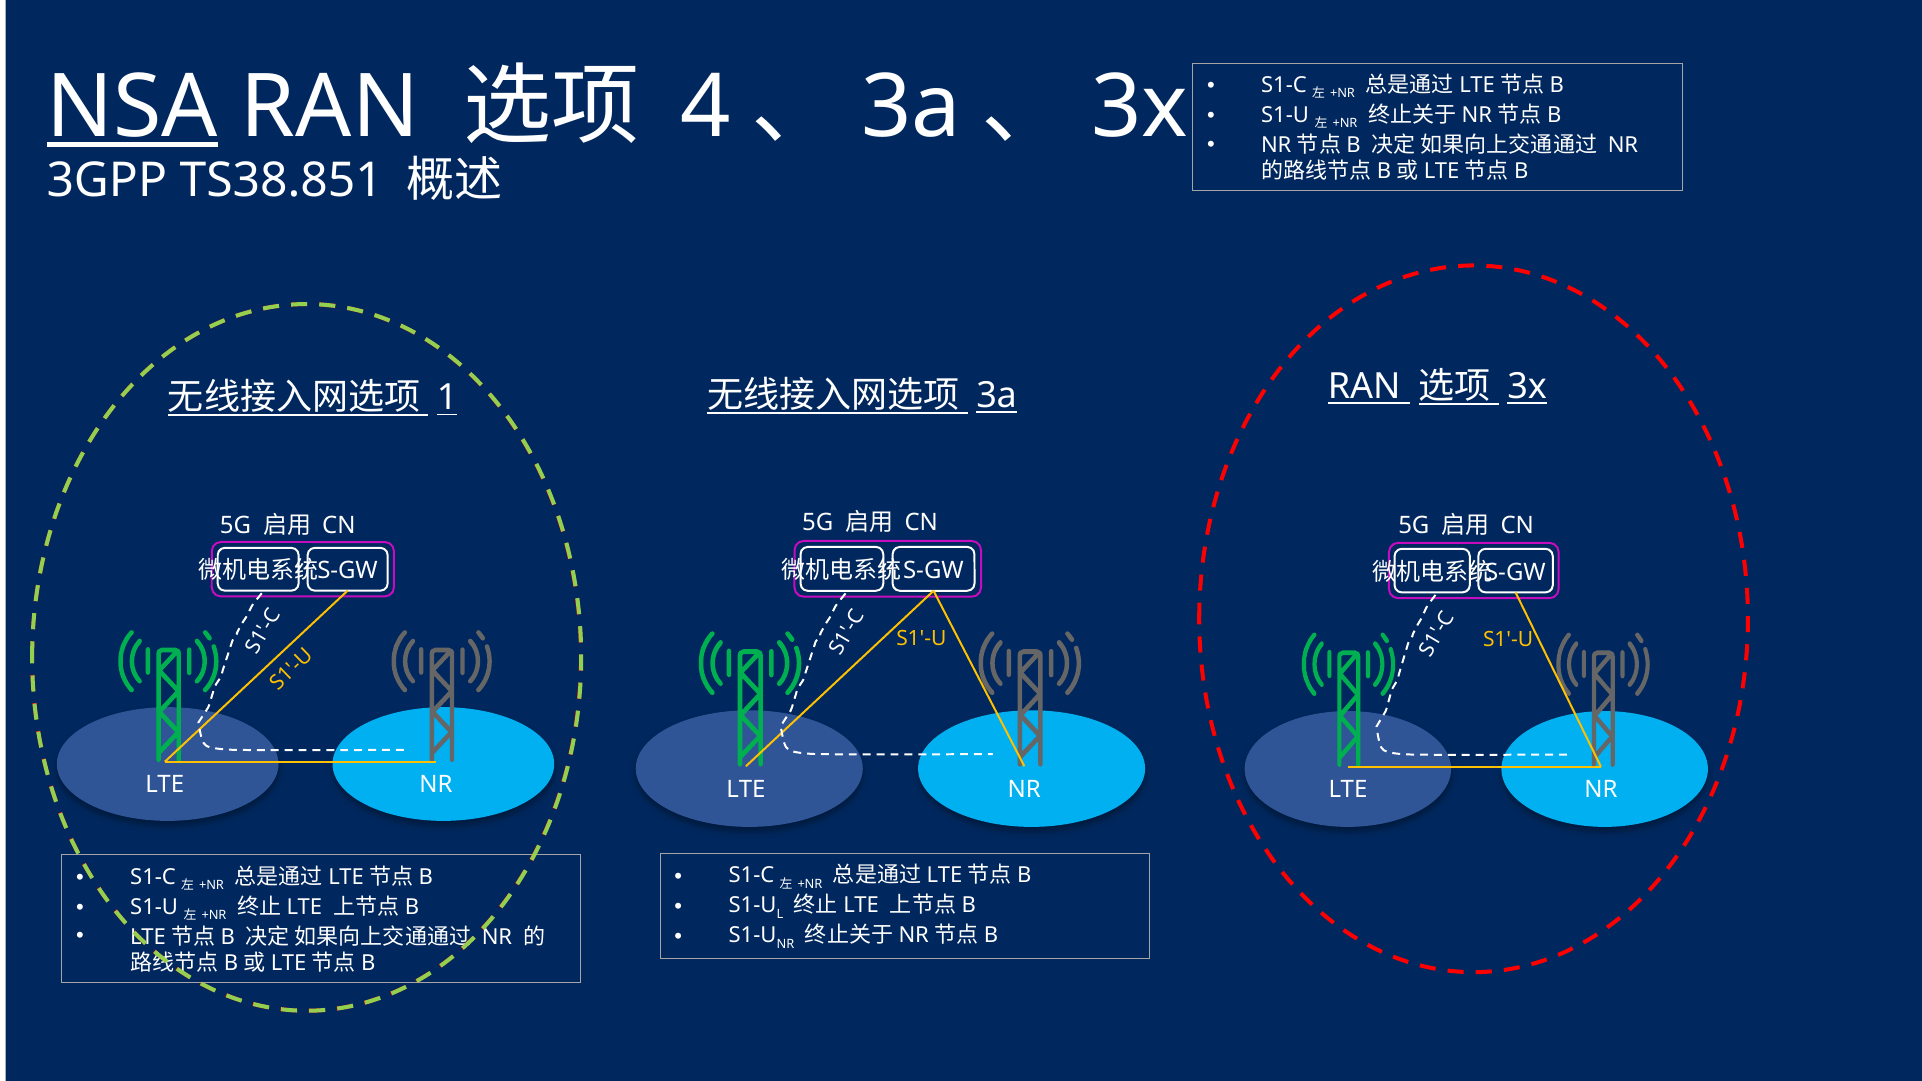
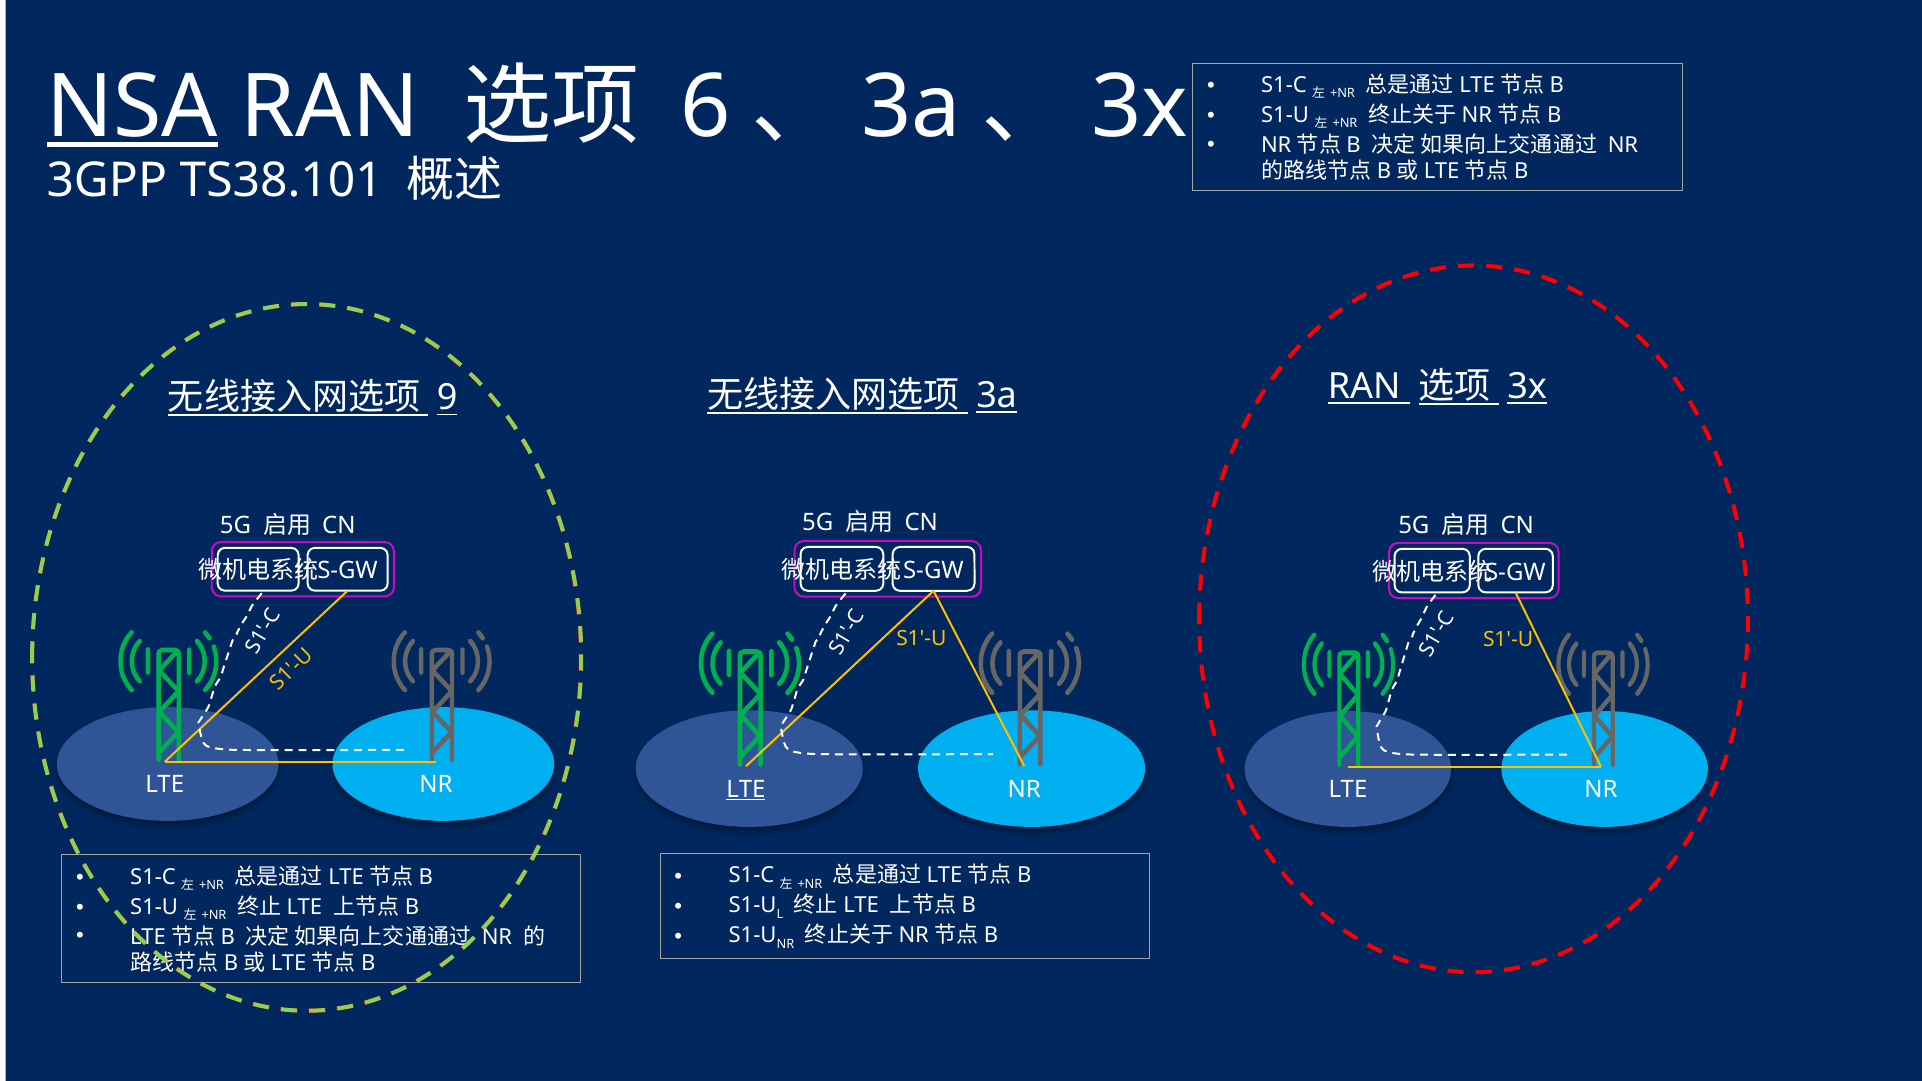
4: 4 -> 6 (706, 107)
TS38.851: TS38.851 -> TS38.101 (281, 181)
1: 1 -> 9 (447, 398)
LTE underline: none -> present (746, 789)
